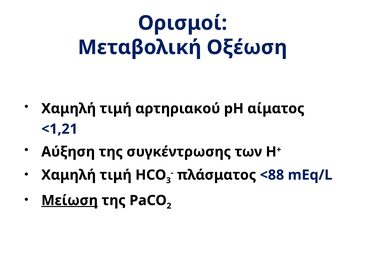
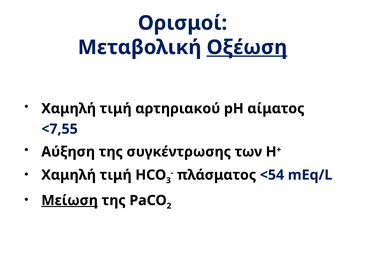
Οξέωση underline: none -> present (247, 47)
<1,21: <1,21 -> <7,55 (60, 129)
<88: <88 -> <54 (272, 175)
